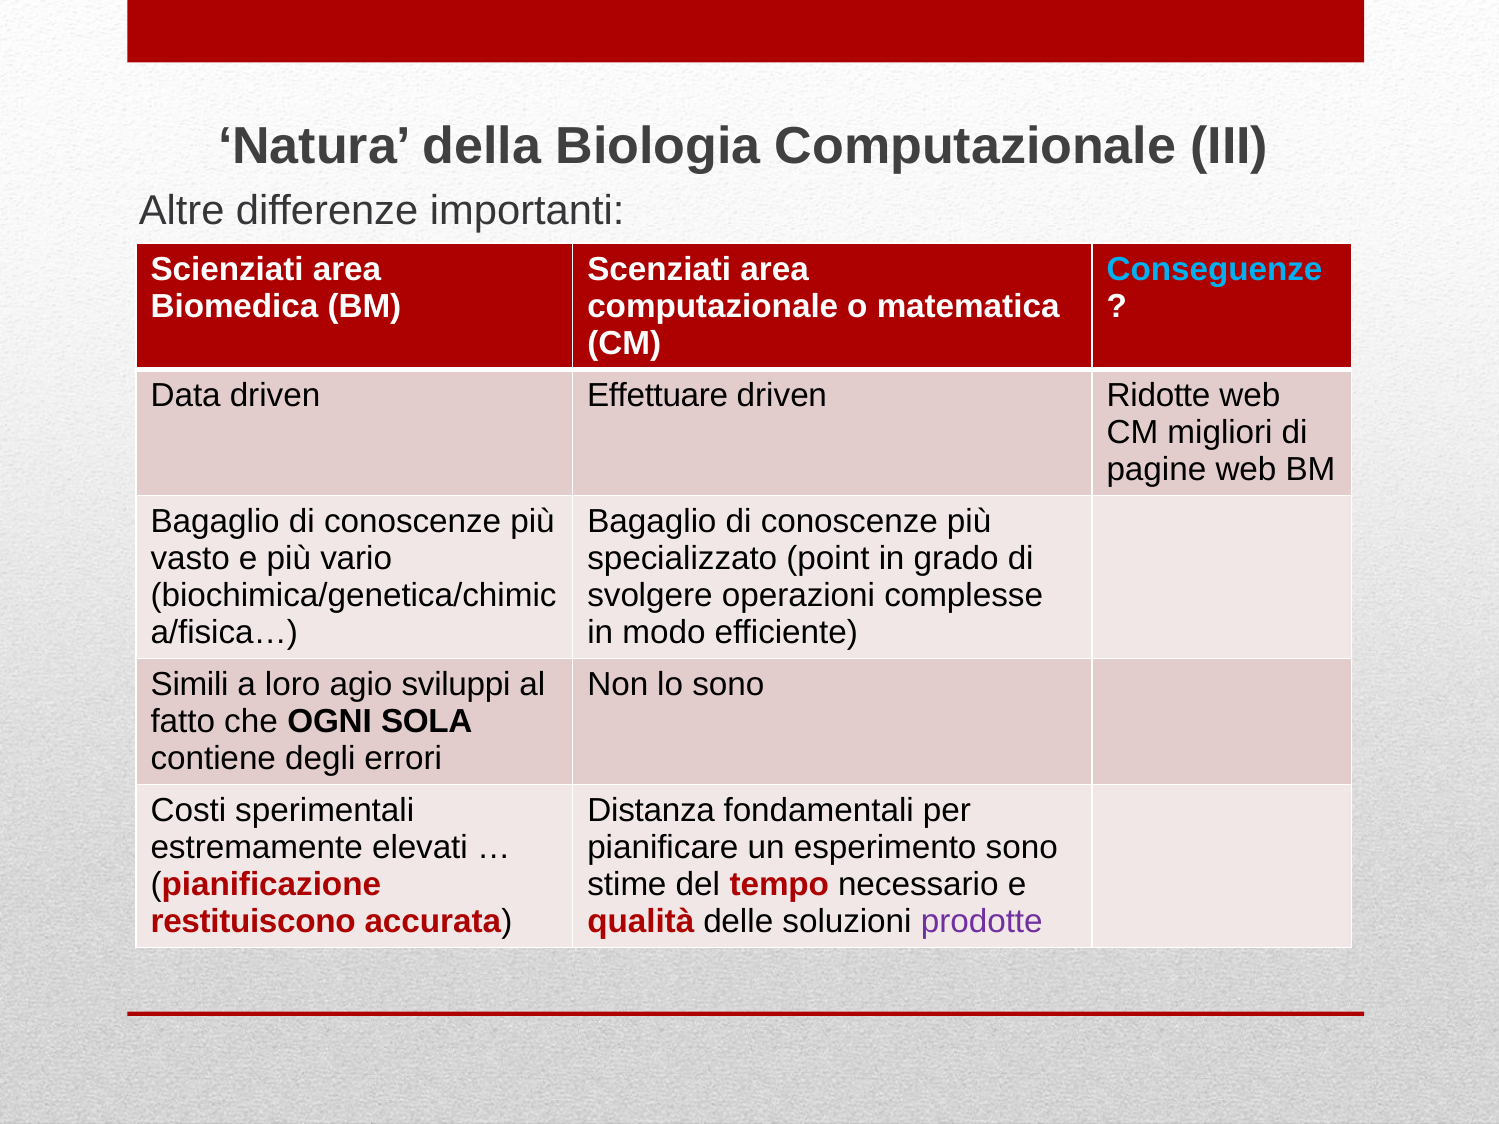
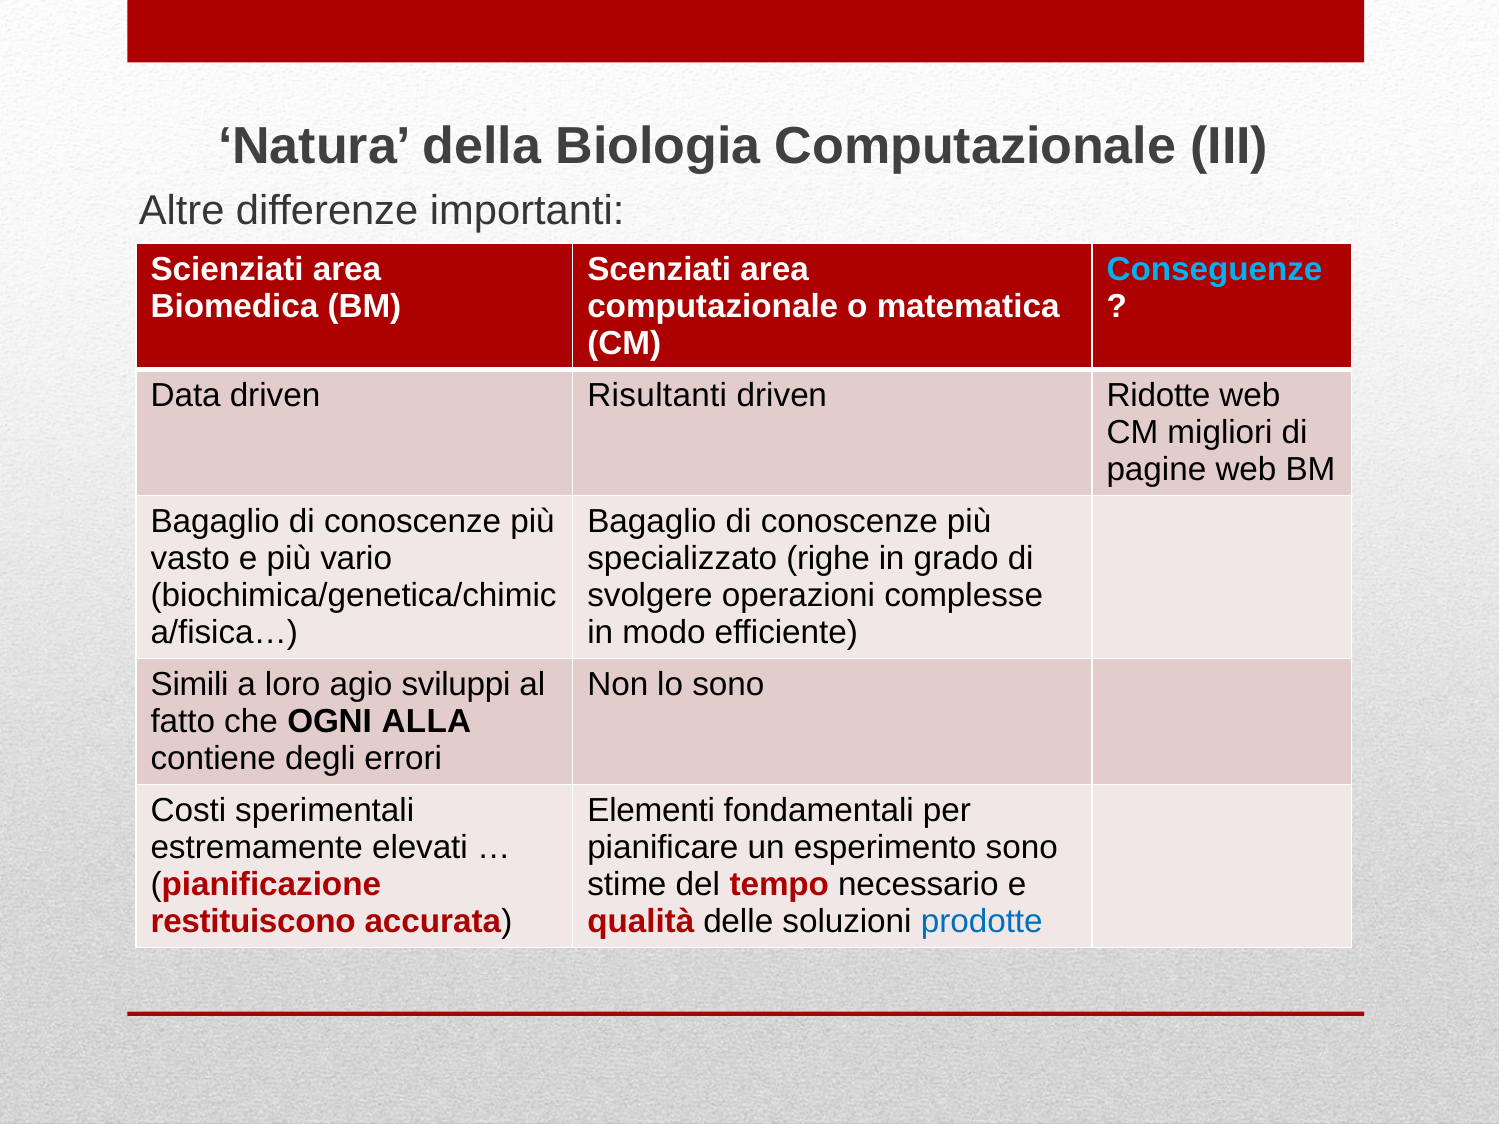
Effettuare: Effettuare -> Risultanti (657, 396)
point: point -> righe (828, 559)
SOLA: SOLA -> ALLA (426, 722)
Distanza: Distanza -> Elementi (651, 811)
prodotte colour: purple -> blue (982, 922)
